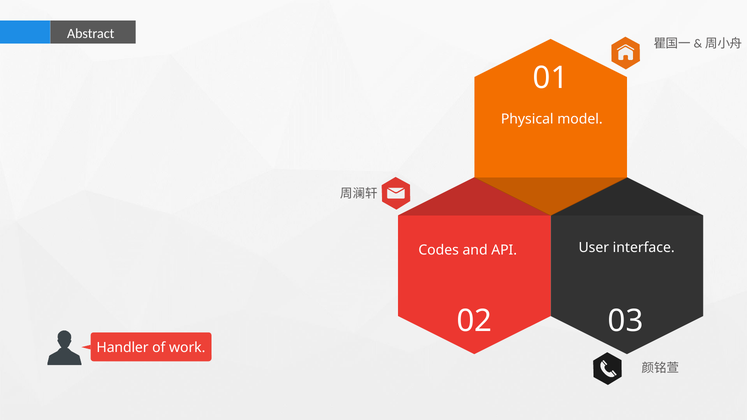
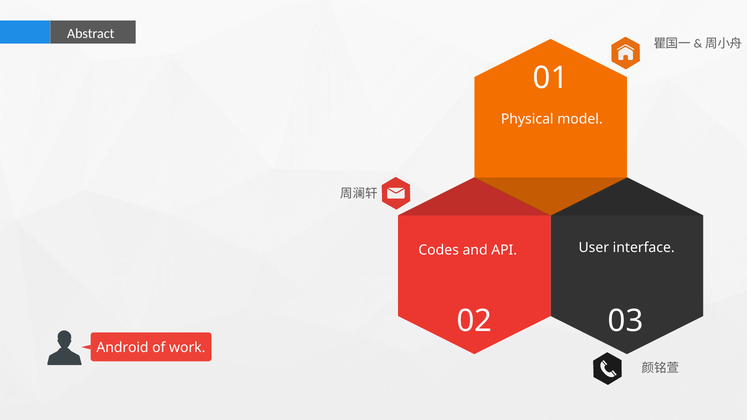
Handler: Handler -> Android (123, 348)
